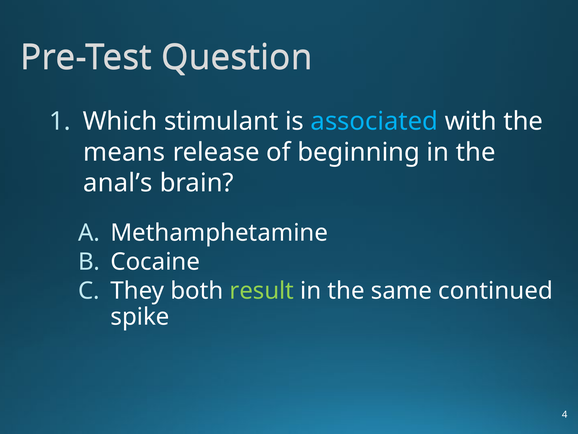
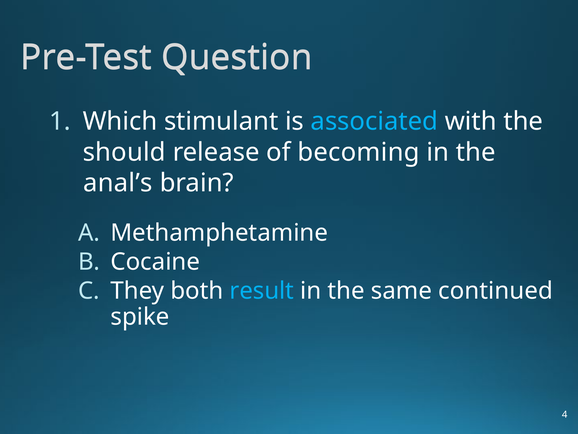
means: means -> should (124, 152)
beginning: beginning -> becoming (359, 152)
result colour: light green -> light blue (262, 291)
